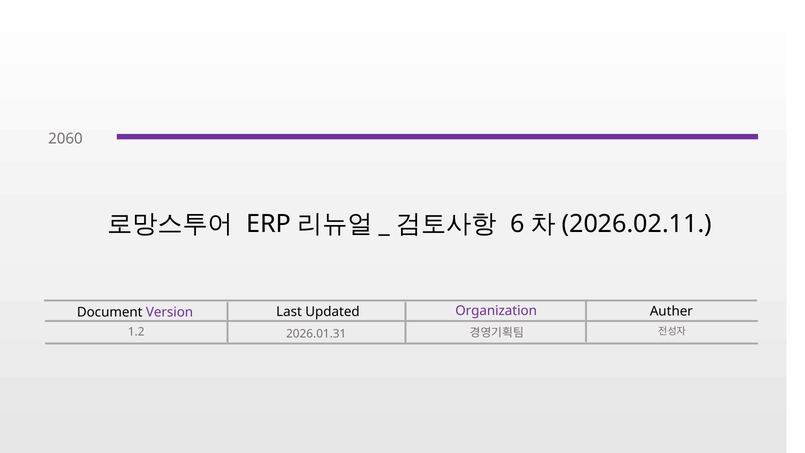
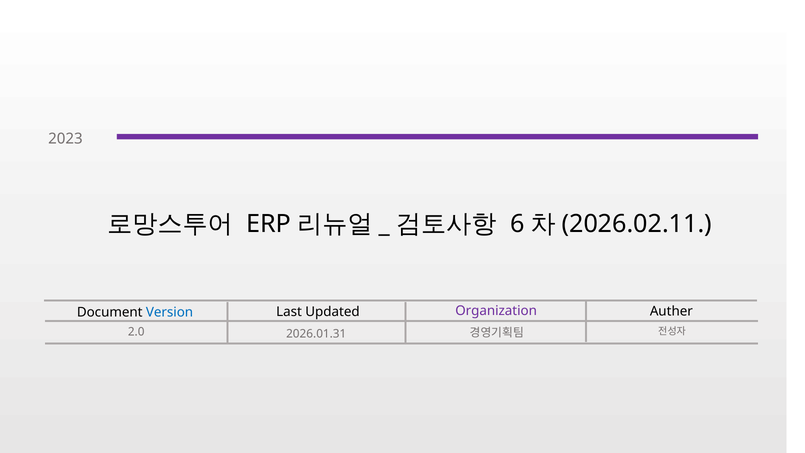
2060: 2060 -> 2023 (65, 139)
Version colour: purple -> blue (170, 312)
1.2: 1.2 -> 2.0 (136, 332)
